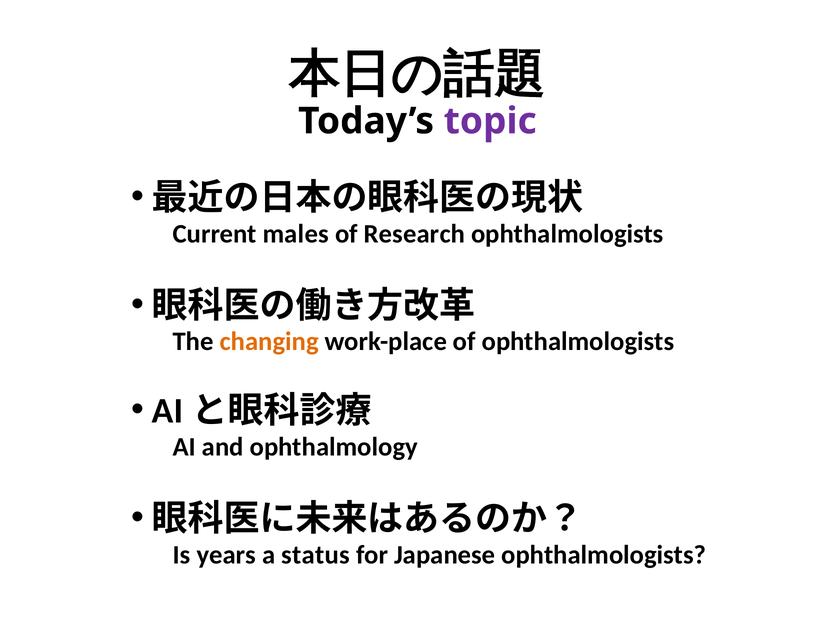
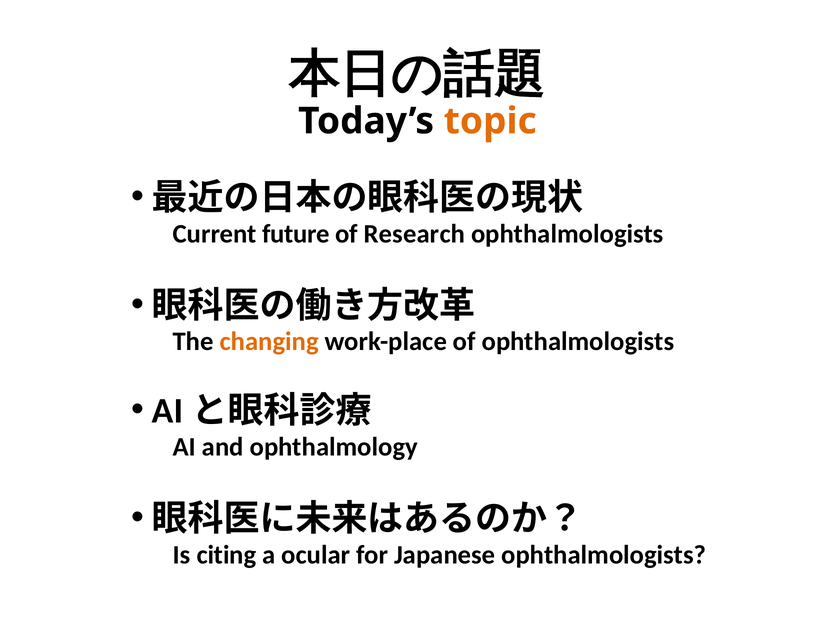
topic colour: purple -> orange (490, 121)
males: males -> future (296, 234)
years: years -> citing (226, 555)
status: status -> ocular (316, 555)
